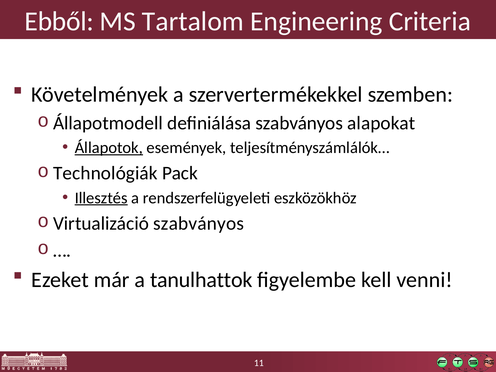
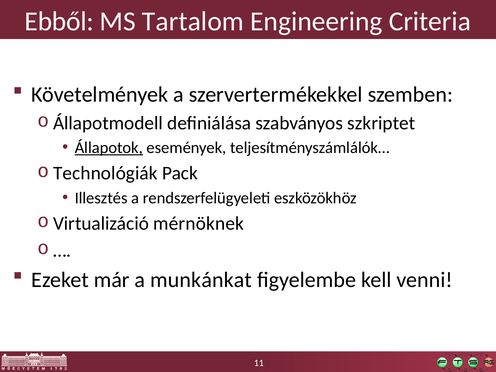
alapokat: alapokat -> szkriptet (381, 123)
Illesztés underline: present -> none (101, 198)
Virtualizáció szabványos: szabványos -> mérnöknek (199, 223)
tanulhattok: tanulhattok -> munkánkat (201, 280)
